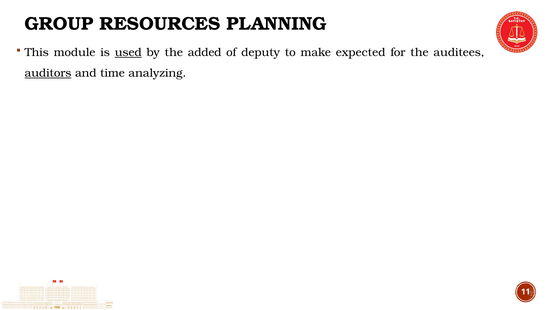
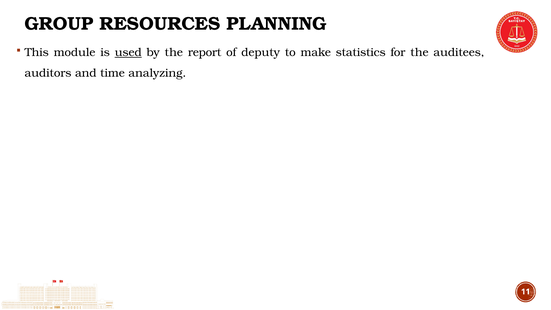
added: added -> report (205, 52)
expected: expected -> statistics (361, 52)
auditors underline: present -> none (48, 73)
